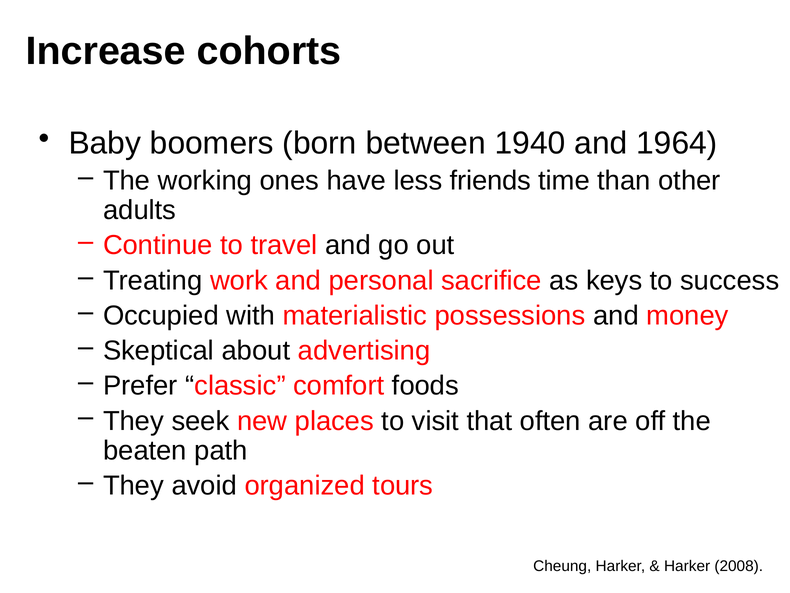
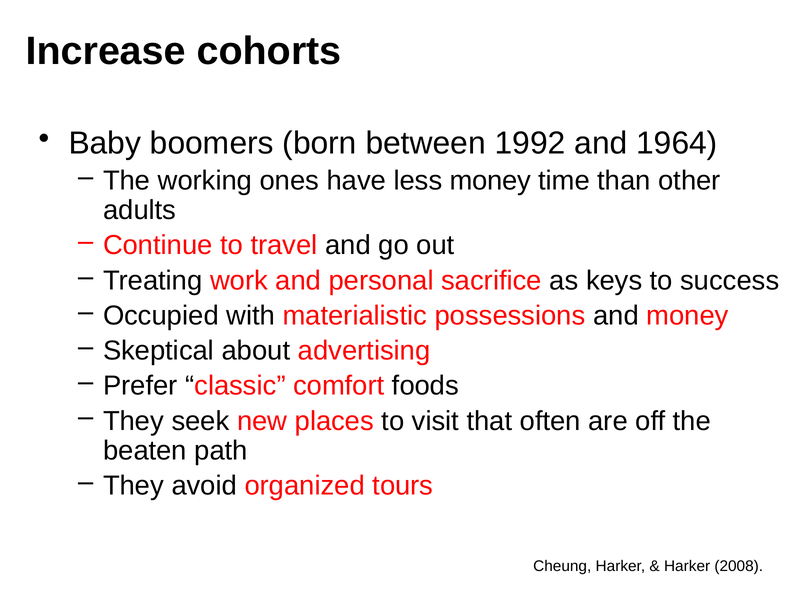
1940: 1940 -> 1992 (530, 143)
less friends: friends -> money (490, 181)
